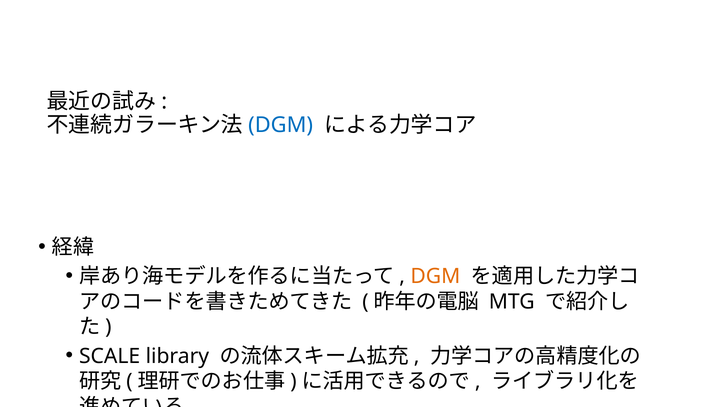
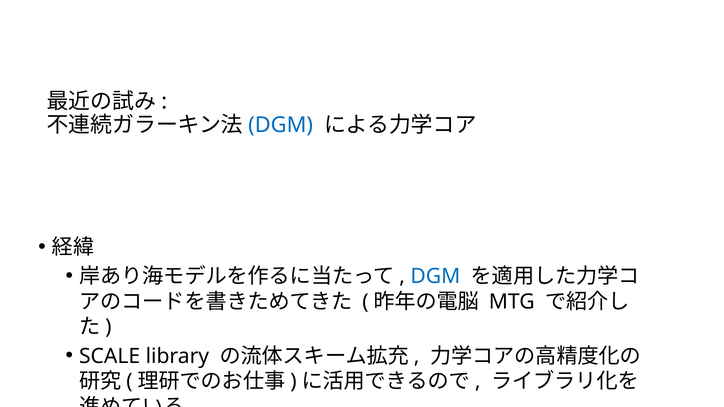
DGM colour: orange -> blue (435, 276)
